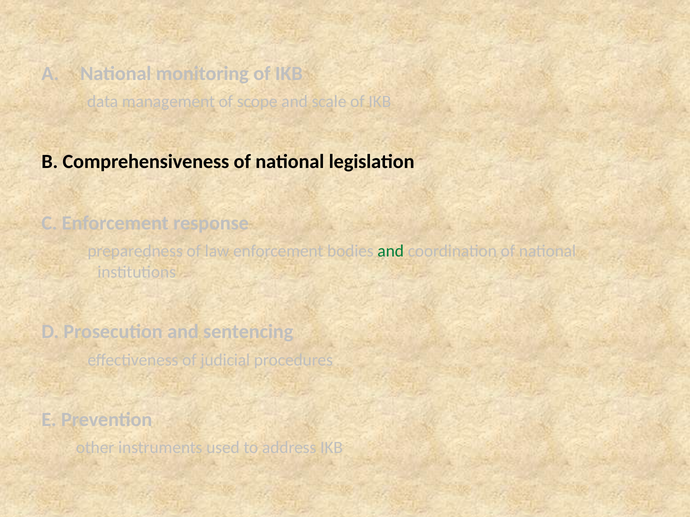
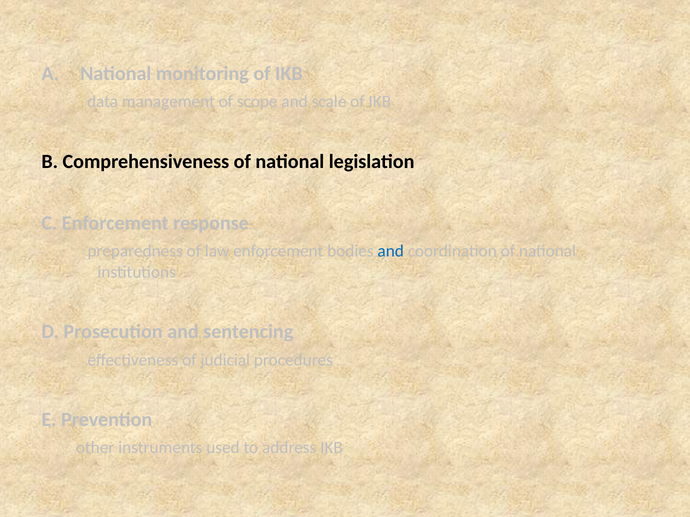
and colour: green -> blue (391, 251)
